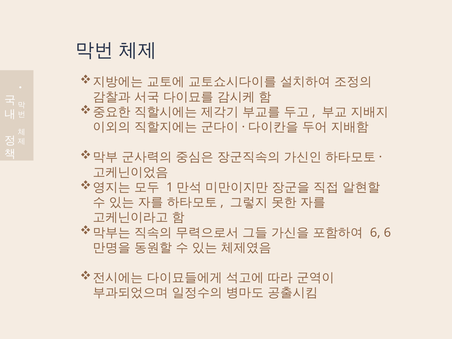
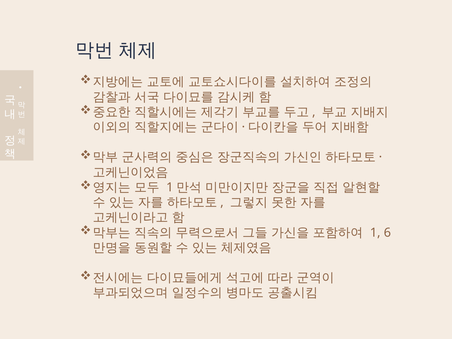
6: 6 -> 1 (375, 233)
